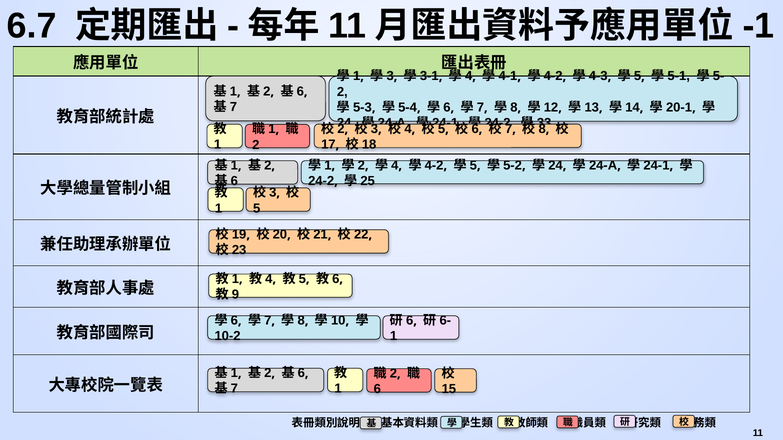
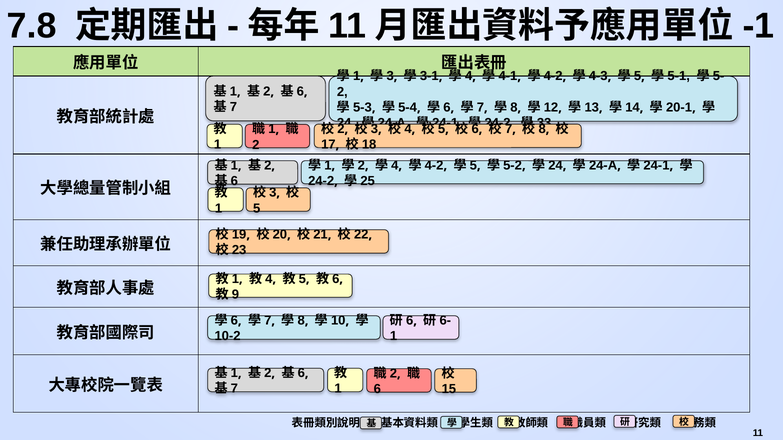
6.7: 6.7 -> 7.8 (32, 26)
